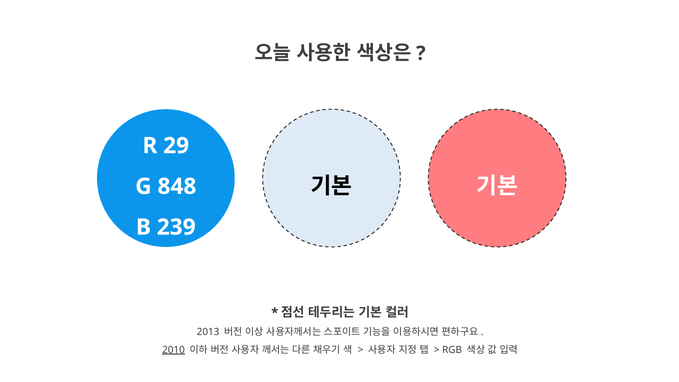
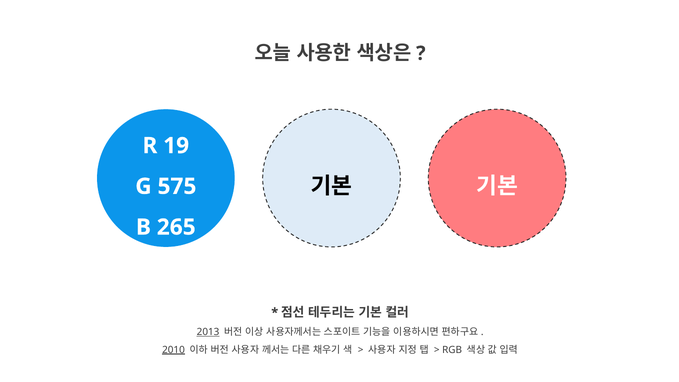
29: 29 -> 19 (176, 146)
848: 848 -> 575 (177, 186)
239: 239 -> 265 (176, 227)
2013 underline: none -> present (208, 332)
